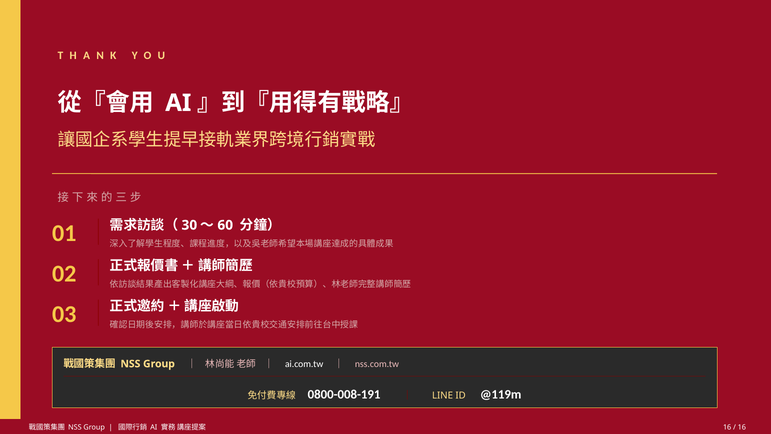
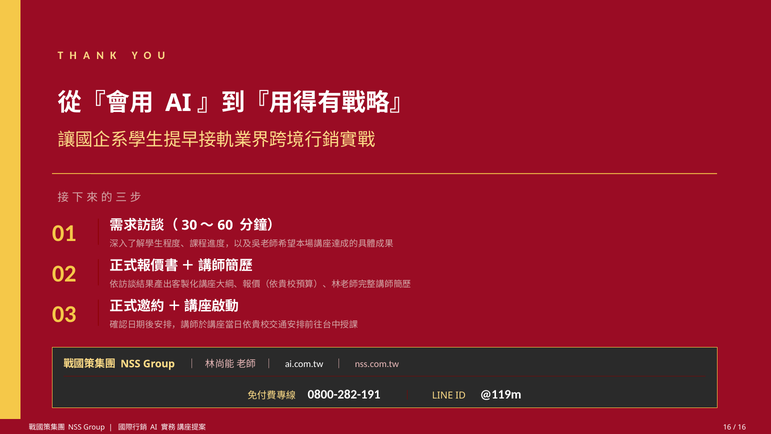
0800-008-191: 0800-008-191 -> 0800-282-191 (344, 394)
